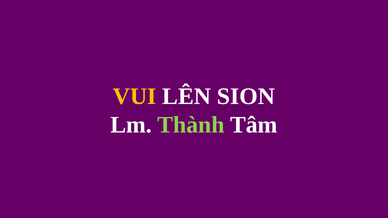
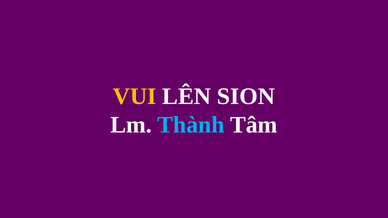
Thành colour: light green -> light blue (191, 125)
